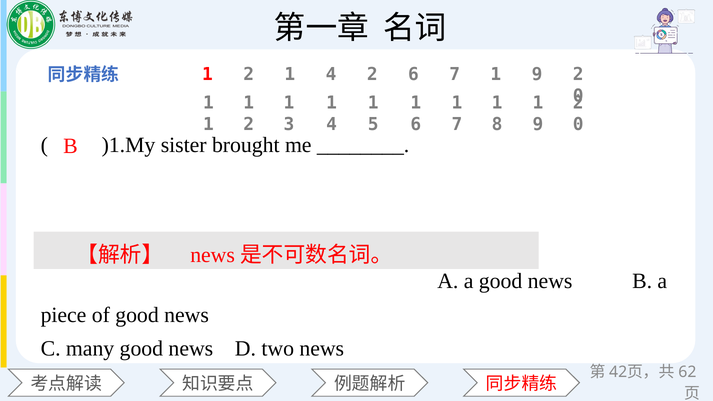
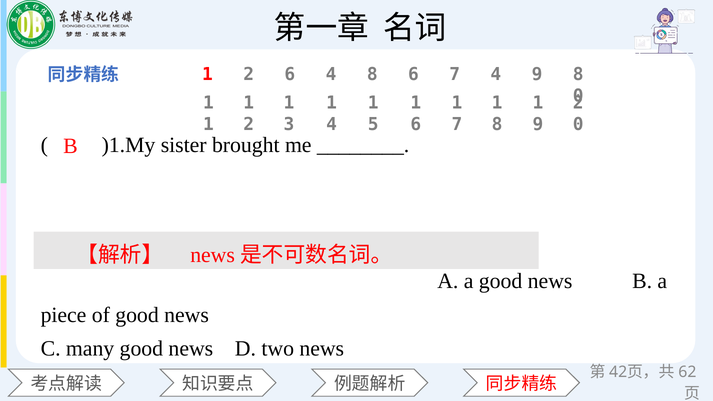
1: 1 -> 6 (290, 74)
4 2: 2 -> 8 (372, 74)
6 7 1: 1 -> 4 (496, 74)
2: 2 -> 8 (578, 74)
